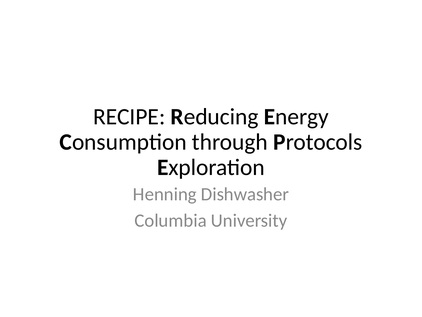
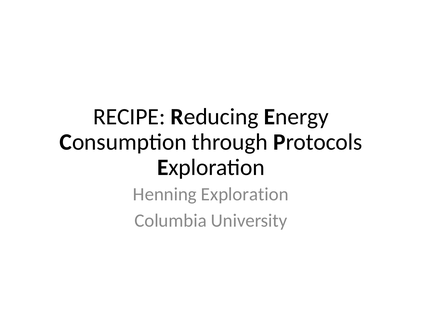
Henning Dishwasher: Dishwasher -> Exploration (245, 194)
